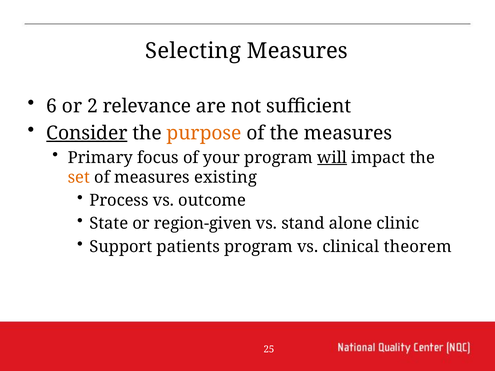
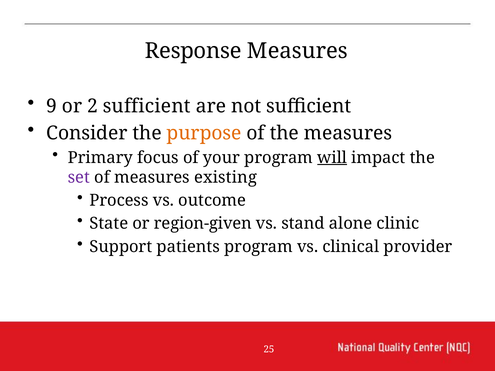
Selecting: Selecting -> Response (193, 51)
6: 6 -> 9 (52, 106)
2 relevance: relevance -> sufficient (147, 106)
Consider underline: present -> none (87, 133)
set colour: orange -> purple (79, 177)
theorem: theorem -> provider (418, 247)
